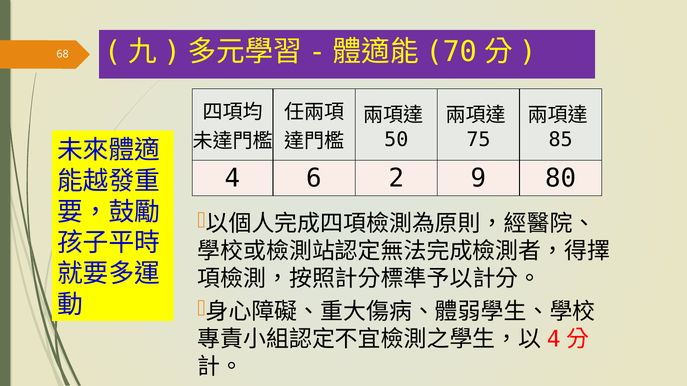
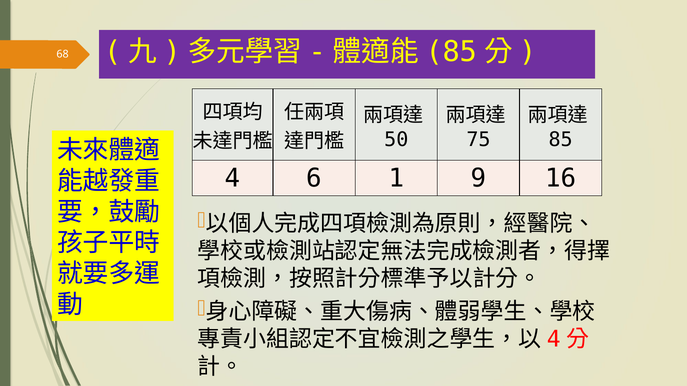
70: 70 -> 85 (451, 52)
2: 2 -> 1 (396, 179)
80: 80 -> 16 (561, 179)
